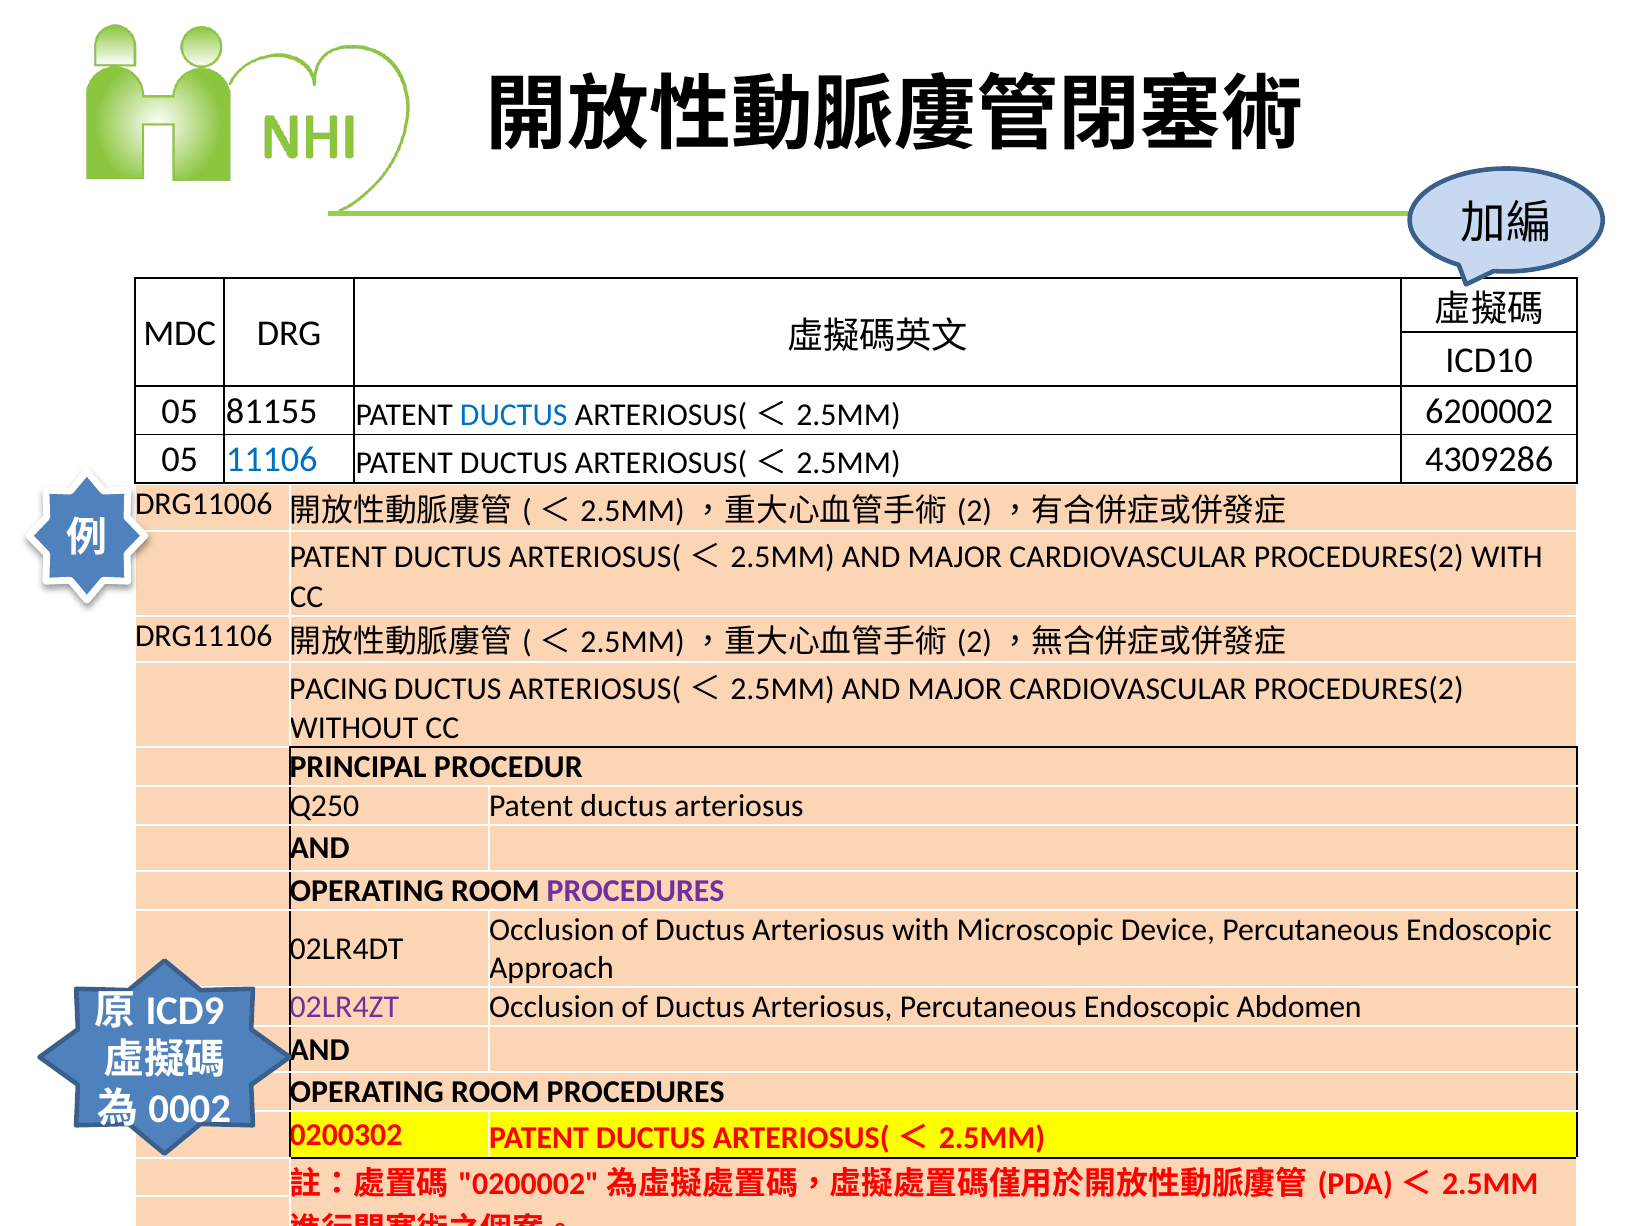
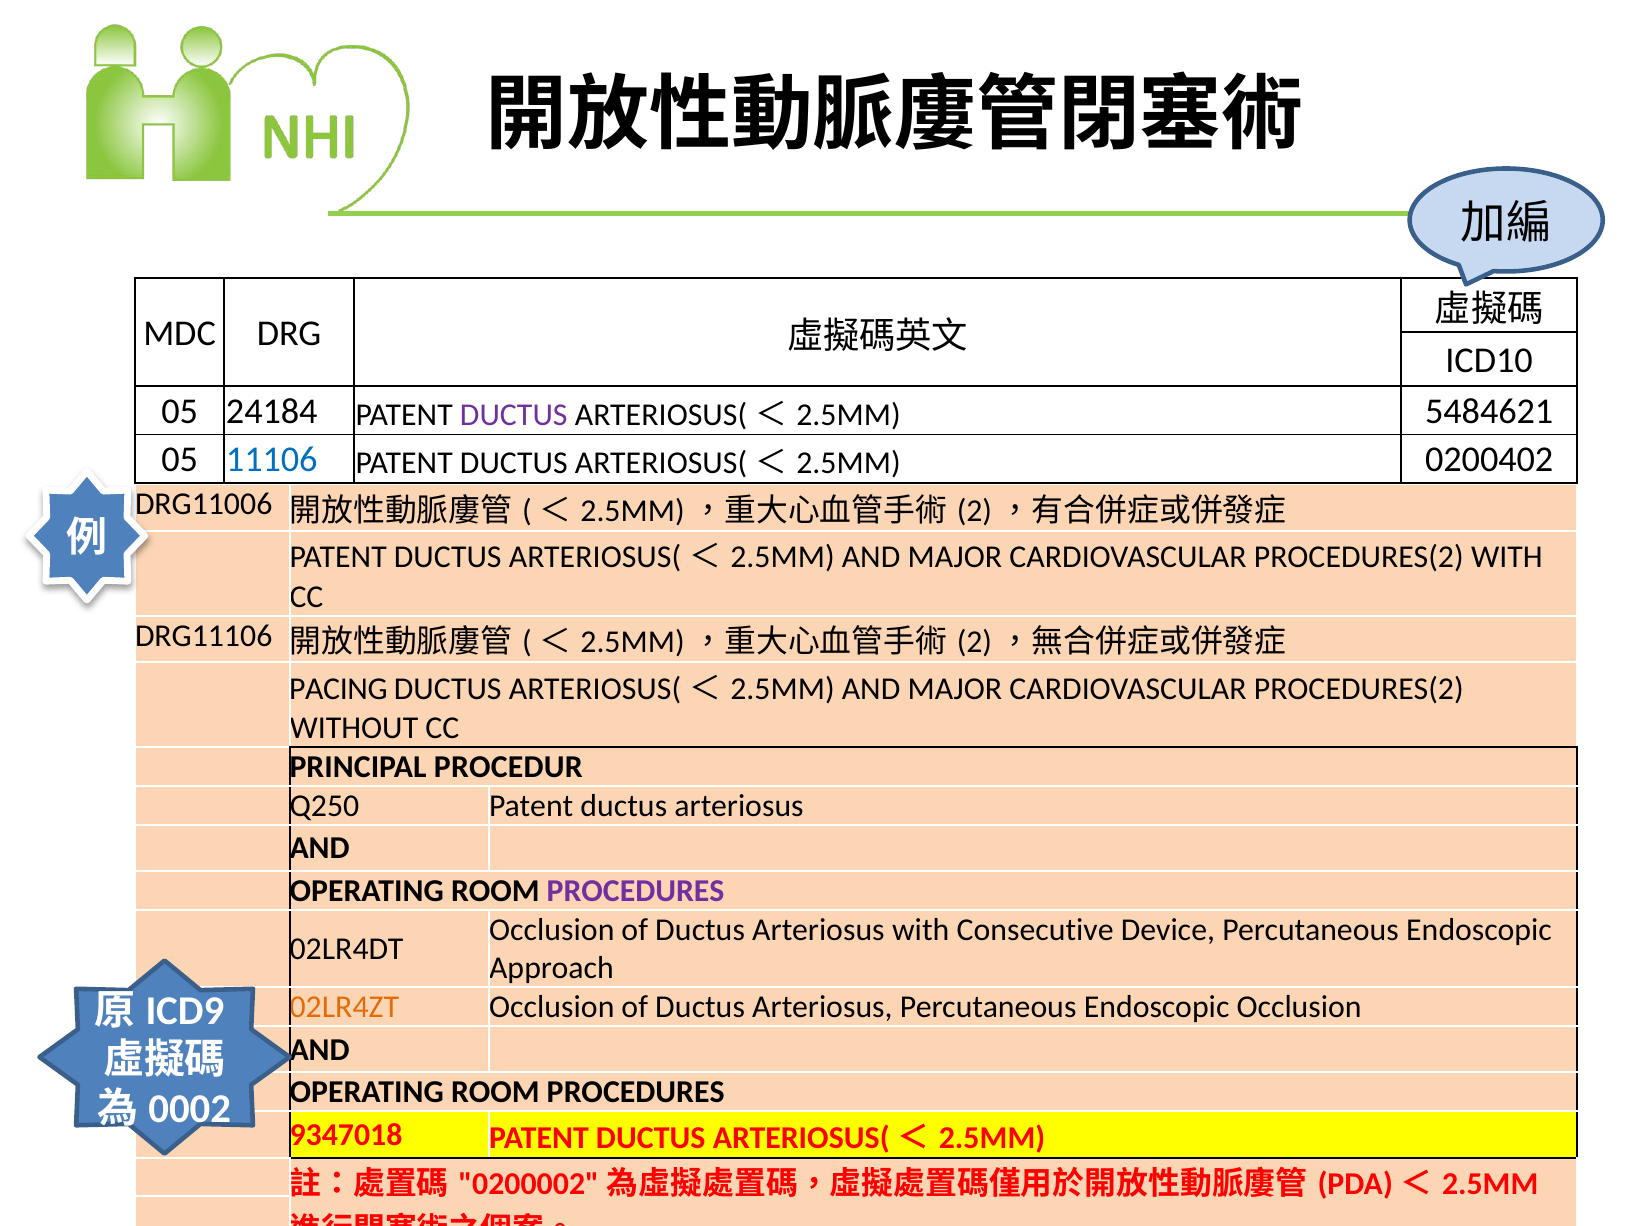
81155: 81155 -> 24184 (272, 412)
DUCTUS colour: blue -> purple (514, 415)
6200002: 6200002 -> 5484621 (1489, 412)
4309286: 4309286 -> 0200402 (1489, 460)
Microscopic: Microscopic -> Consecutive (1035, 930)
02LR4ZT colour: purple -> orange (344, 1007)
Endoscopic Abdomen: Abdomen -> Occlusion (1299, 1007)
0200302: 0200302 -> 9347018 (346, 1135)
